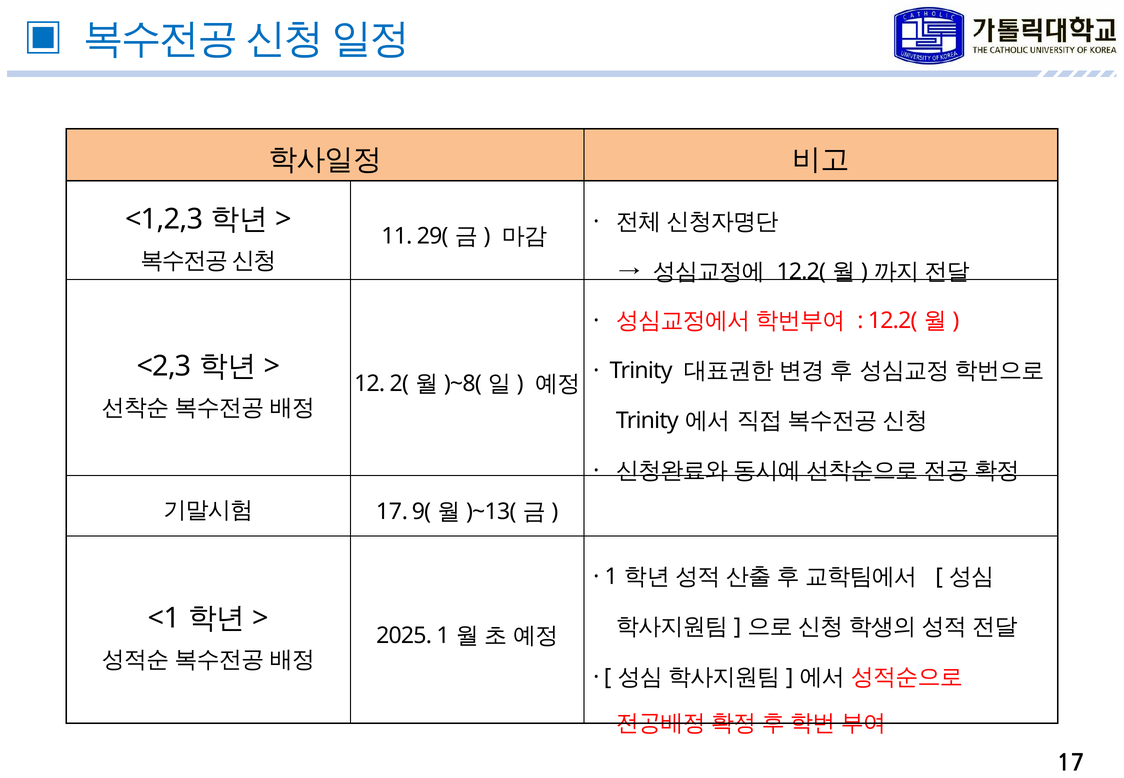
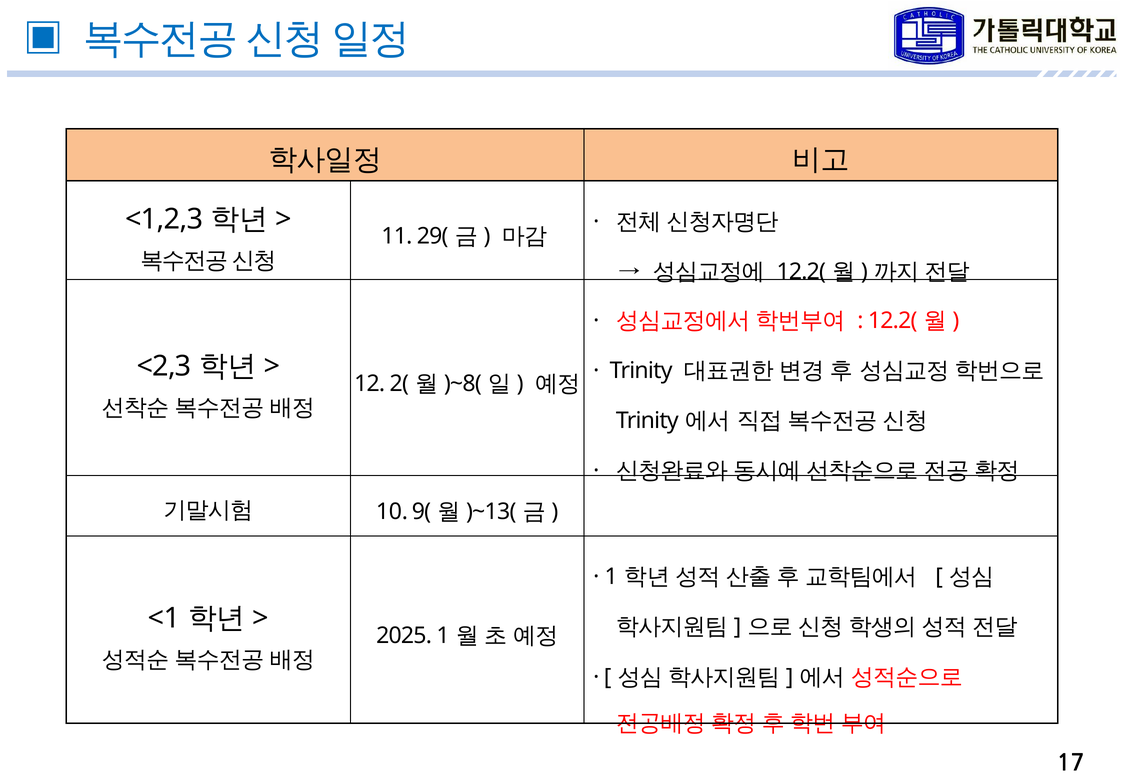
17: 17 -> 10 (392, 512)
